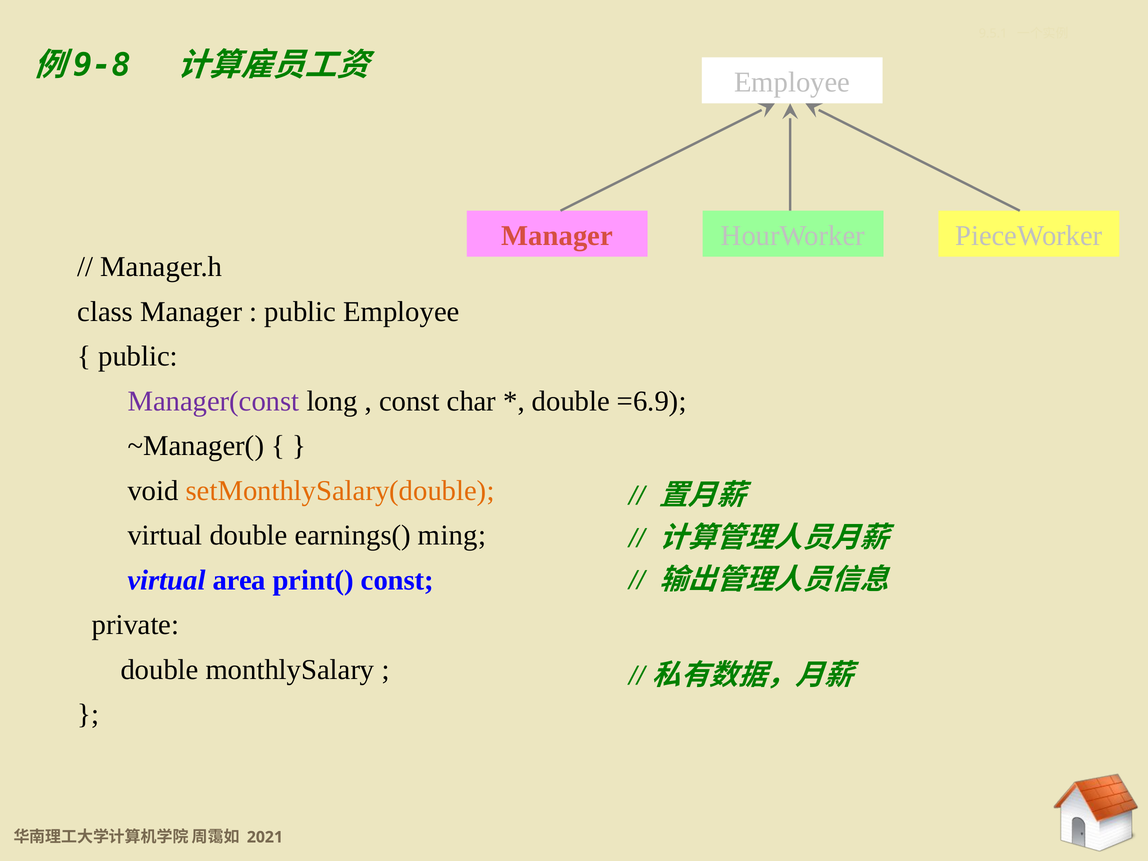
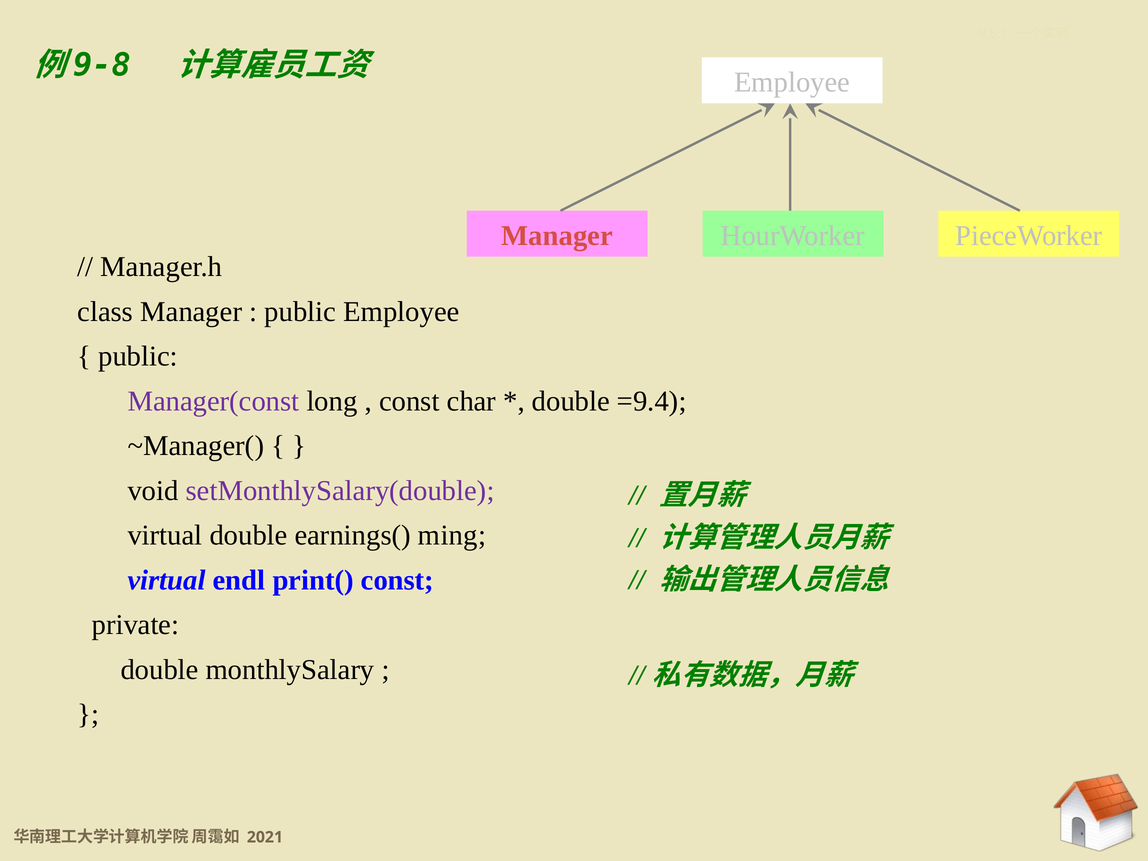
=6.9: =6.9 -> =9.4 (652, 401)
setMonthlySalary(double colour: orange -> purple (340, 491)
area: area -> endl (239, 580)
